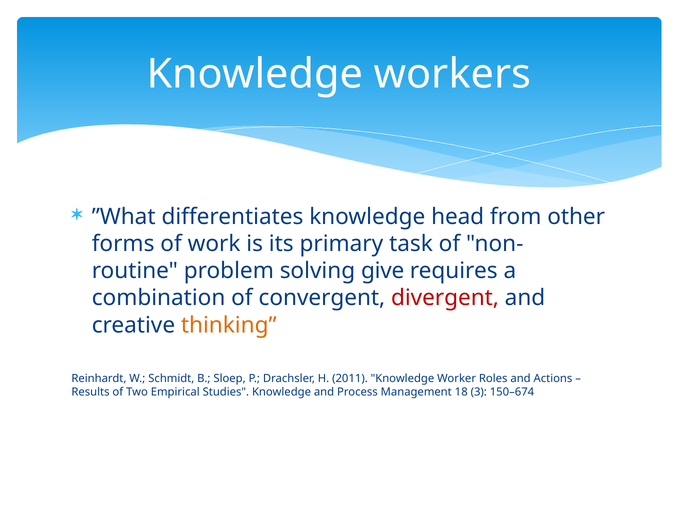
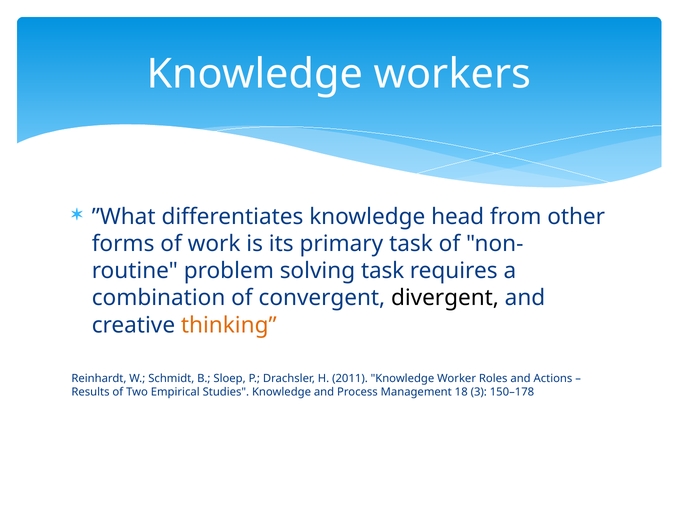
solving give: give -> task (383, 271)
divergent colour: red -> black (445, 298)
150–674: 150–674 -> 150–178 (512, 392)
